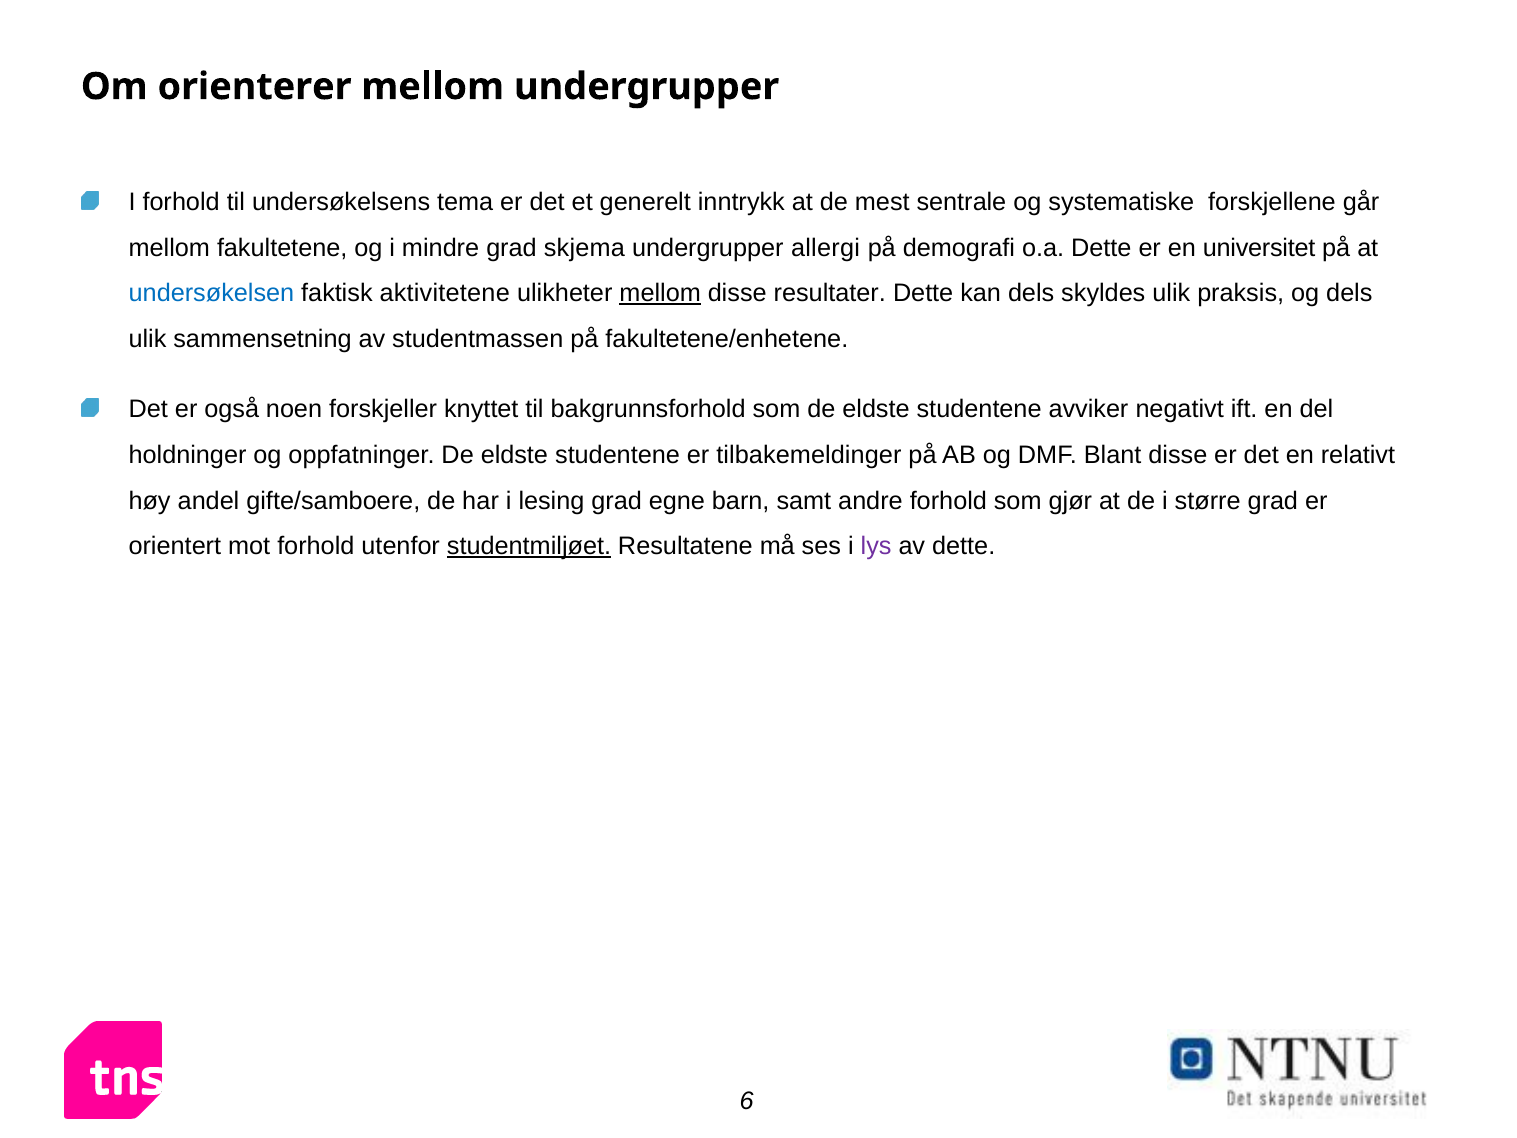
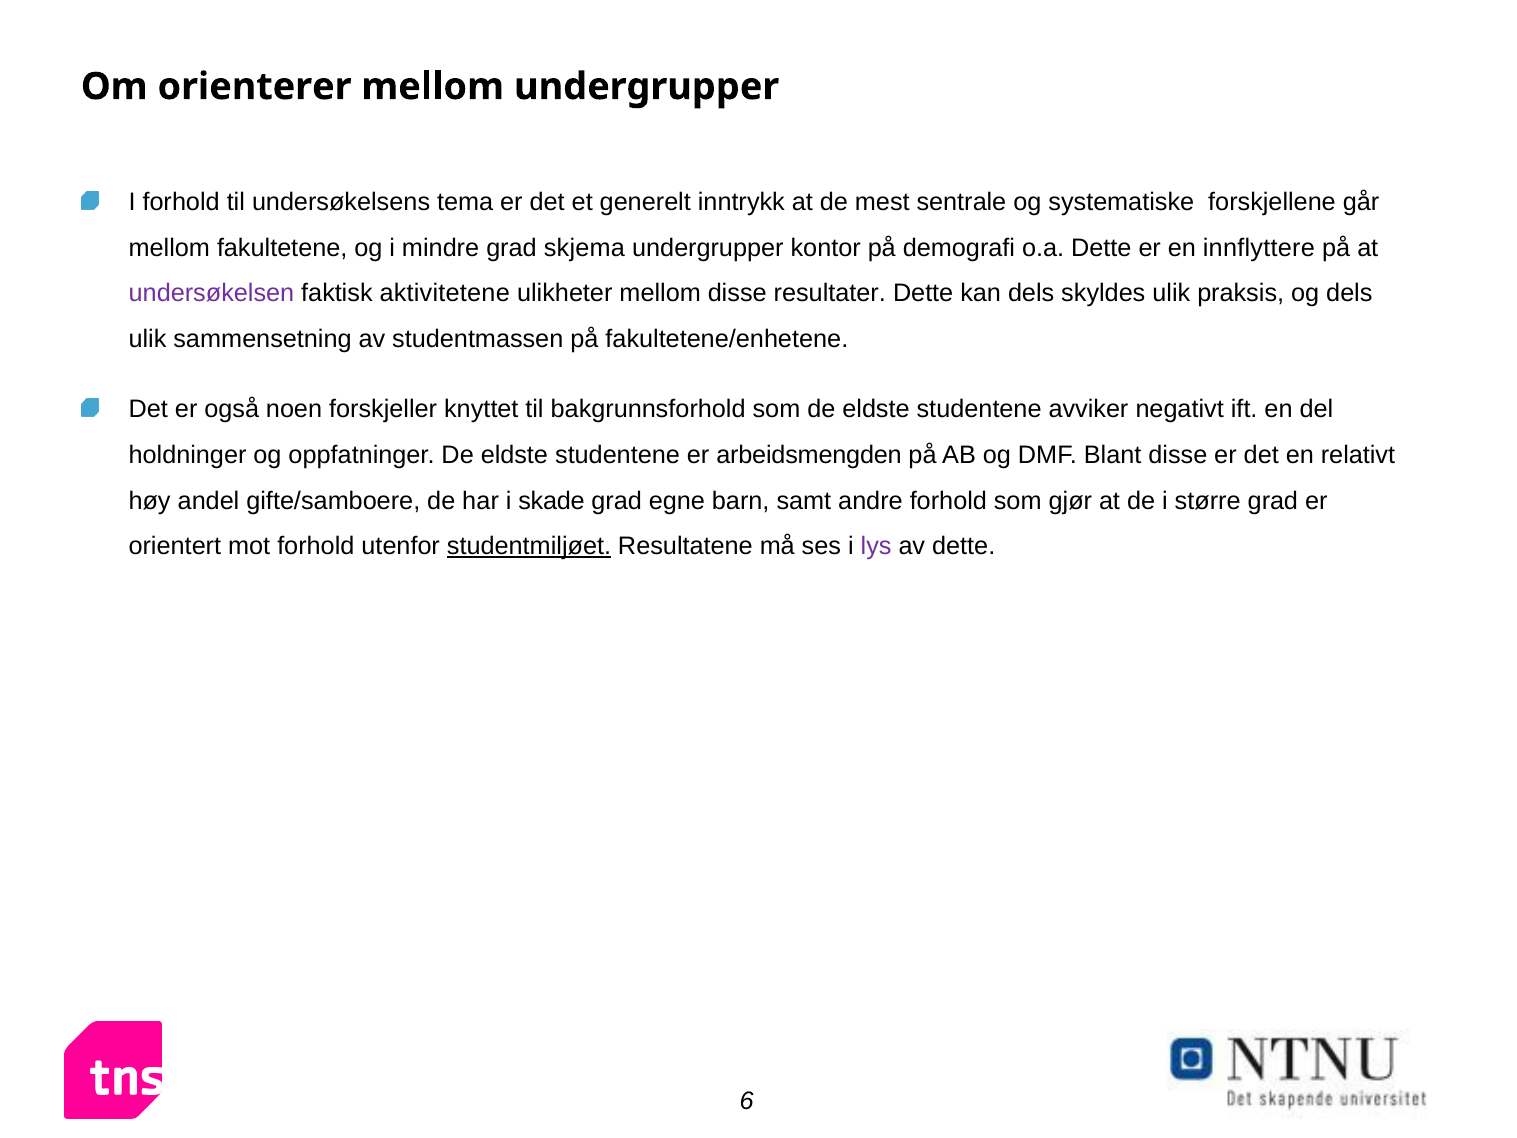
allergi: allergi -> kontor (826, 248)
universitet: universitet -> innflyttere (1259, 248)
undersøkelsen colour: blue -> purple (211, 293)
mellom underline: present -> none (660, 293)
tilbakemeldinger: tilbakemeldinger -> arbeidsmengden (809, 455)
lesing: lesing -> skade (552, 501)
